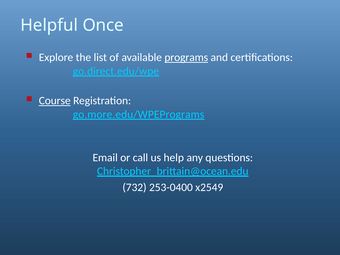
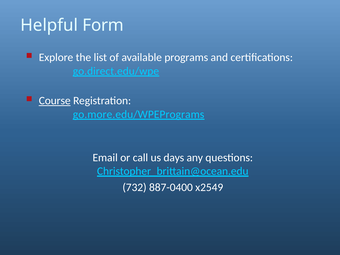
Once: Once -> Form (103, 25)
programs underline: present -> none (186, 57)
help: help -> days (174, 158)
253-0400: 253-0400 -> 887-0400 (171, 187)
